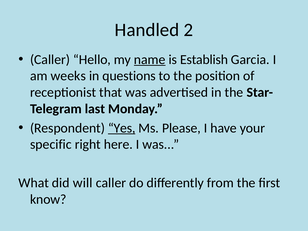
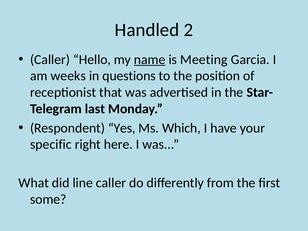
Establish: Establish -> Meeting (204, 59)
Yes underline: present -> none (122, 128)
Please: Please -> Which (181, 128)
will: will -> line (83, 183)
know: know -> some (48, 199)
